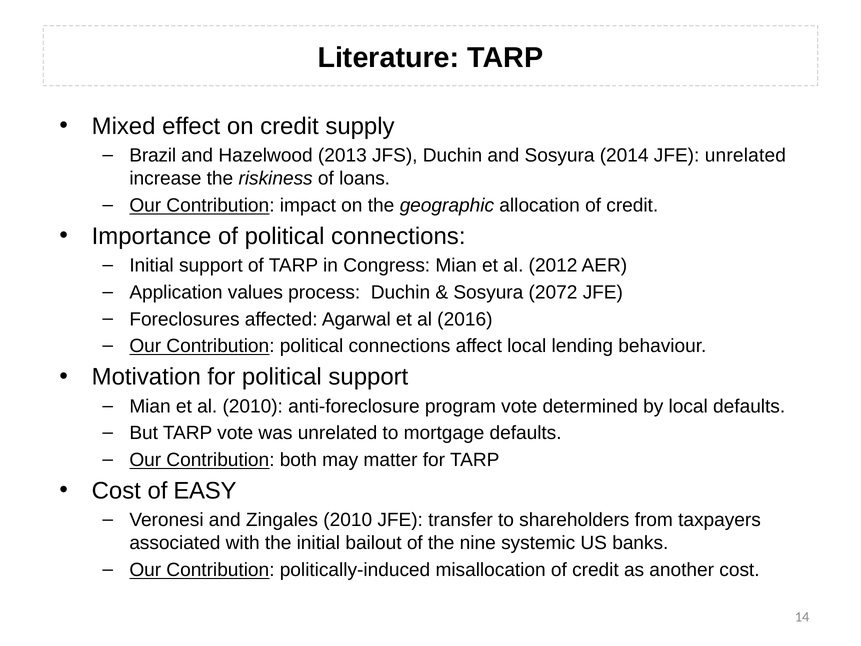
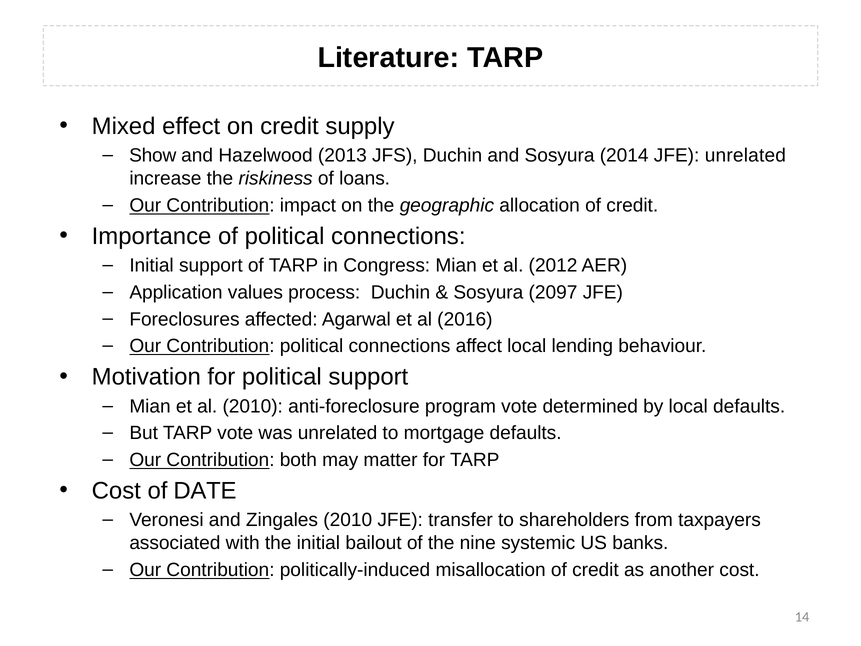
Brazil: Brazil -> Show (153, 156)
2072: 2072 -> 2097 (553, 292)
EASY: EASY -> DATE (205, 491)
